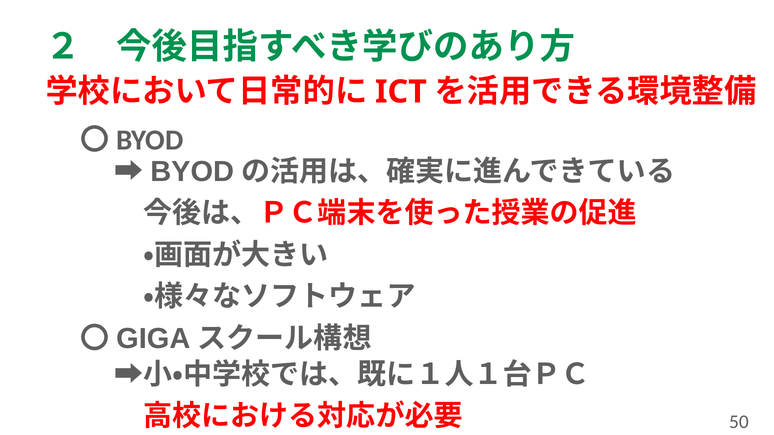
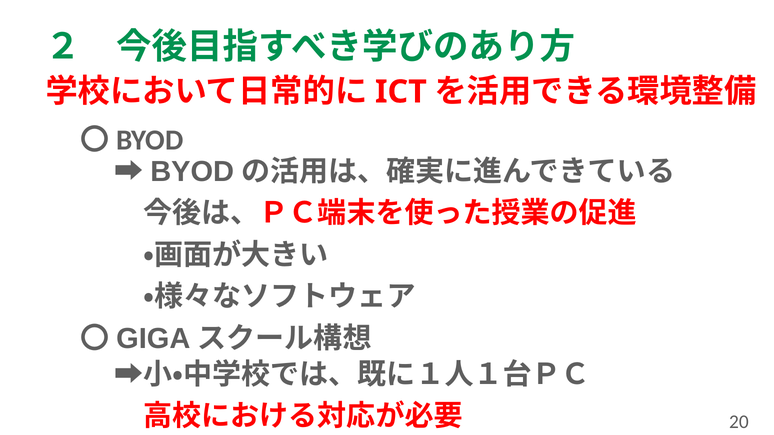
50: 50 -> 20 (739, 422)
